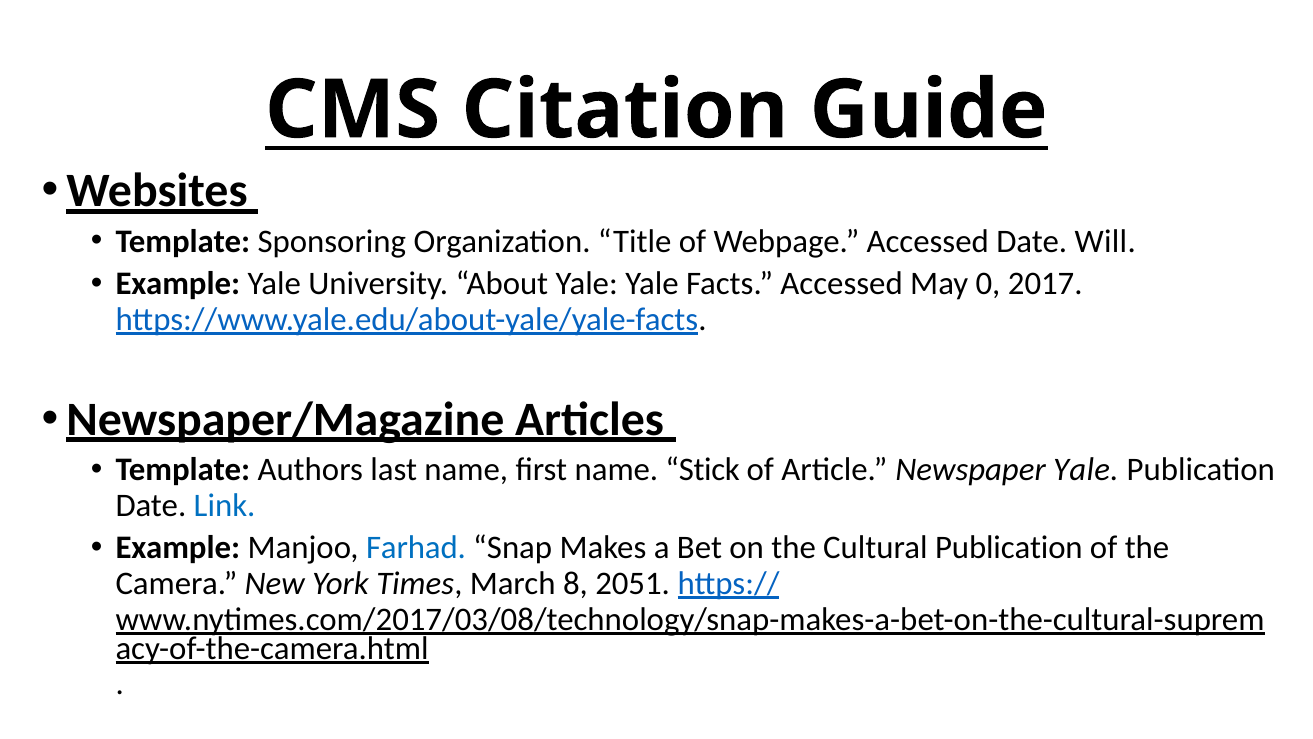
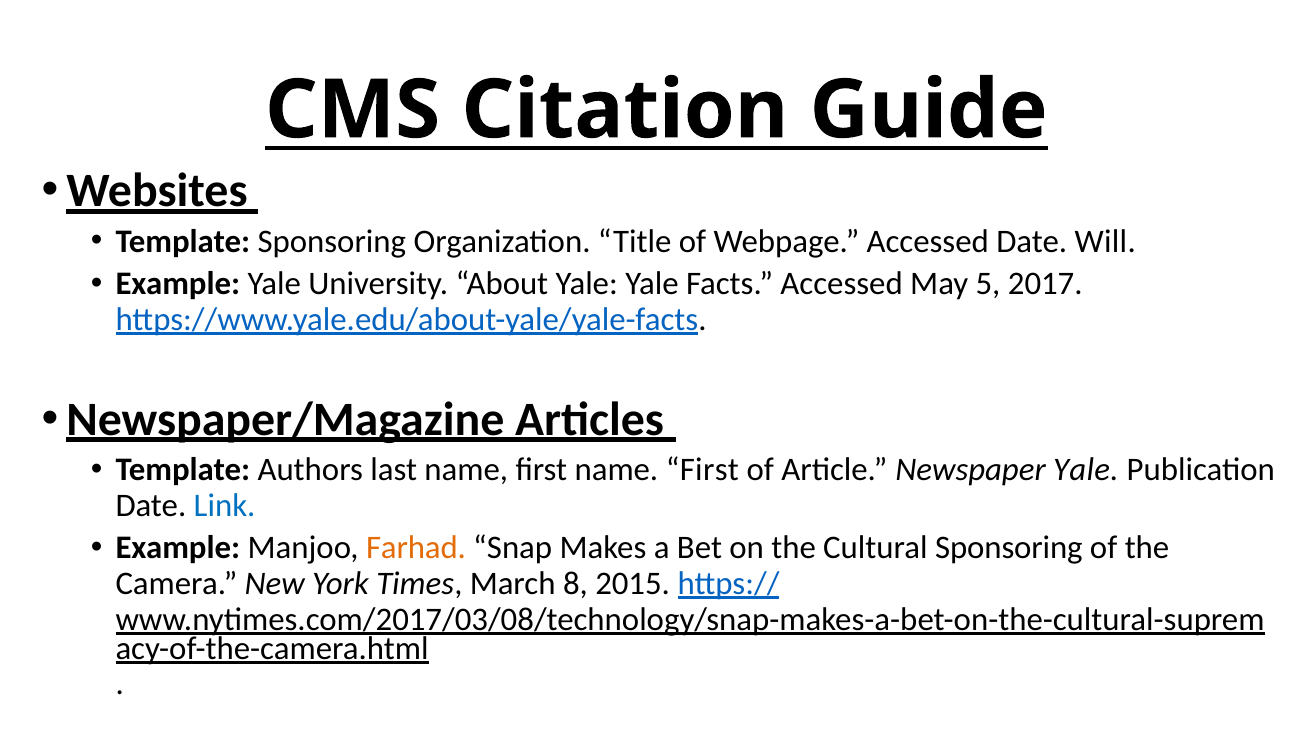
0: 0 -> 5 (988, 283)
first name Stick: Stick -> First (702, 469)
Farhad colour: blue -> orange (416, 547)
Cultural Publication: Publication -> Sponsoring (1009, 547)
2051: 2051 -> 2015 (633, 583)
